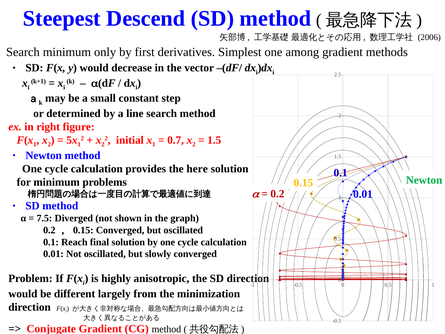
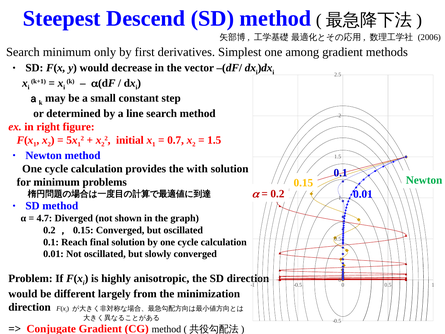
here: here -> with (197, 169)
7.5: 7.5 -> 4.7 (44, 218)
